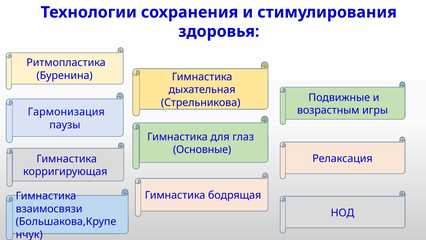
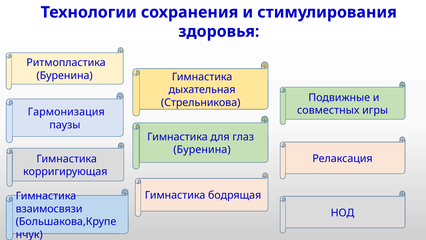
возрастным: возрастным -> совместных (328, 110)
Основные: Основные -> Буренина (202, 150)
